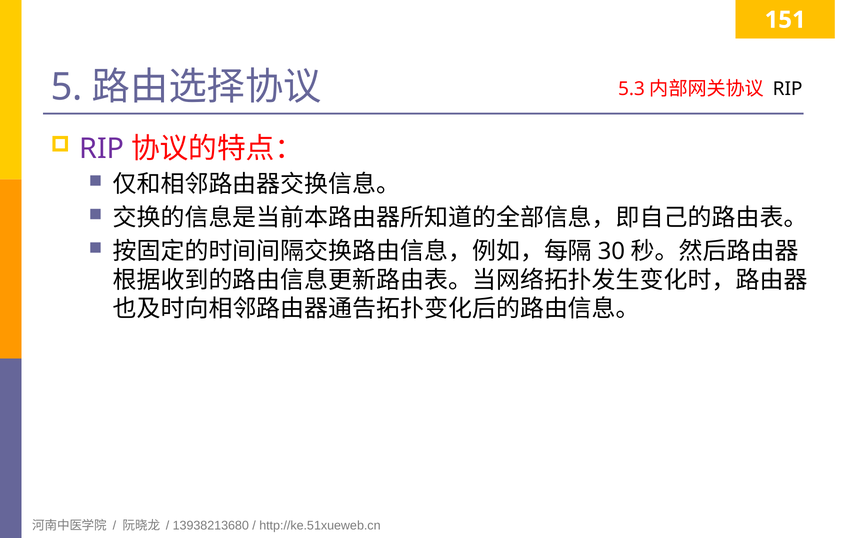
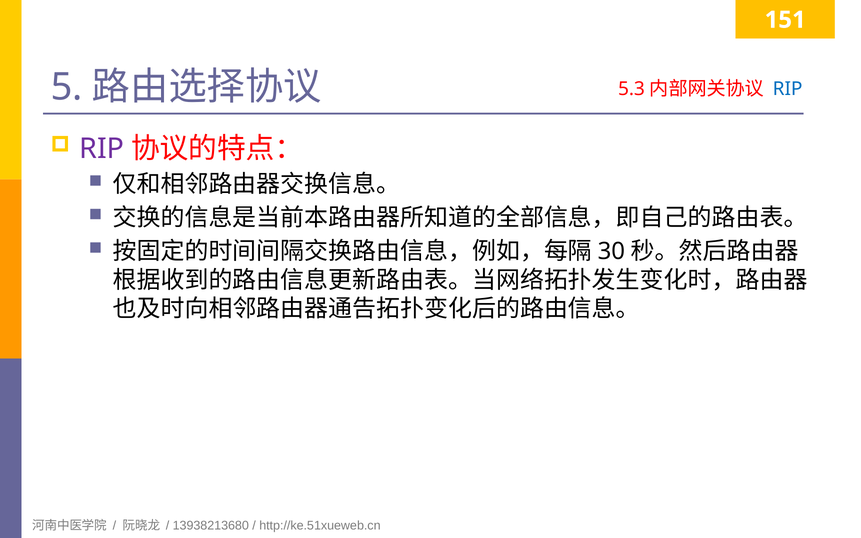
RIP colour: black -> blue (788, 89)
